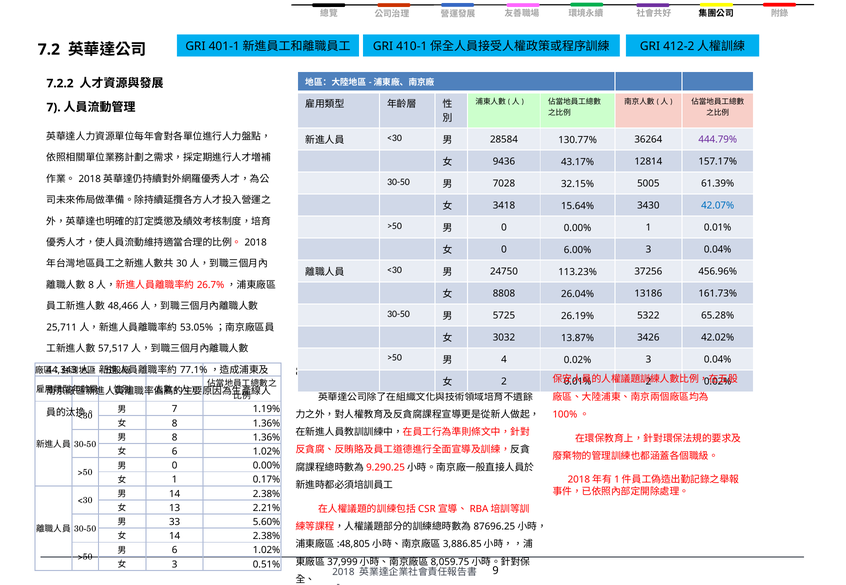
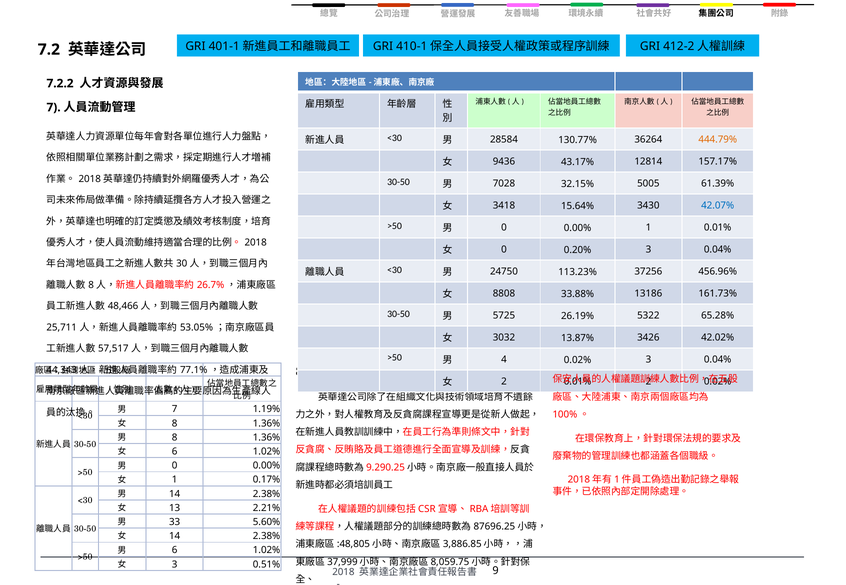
444.79% colour: purple -> orange (718, 140)
6.00%: 6.00% -> 0.20% (578, 250)
26.04%: 26.04% -> 33.88% (578, 294)
